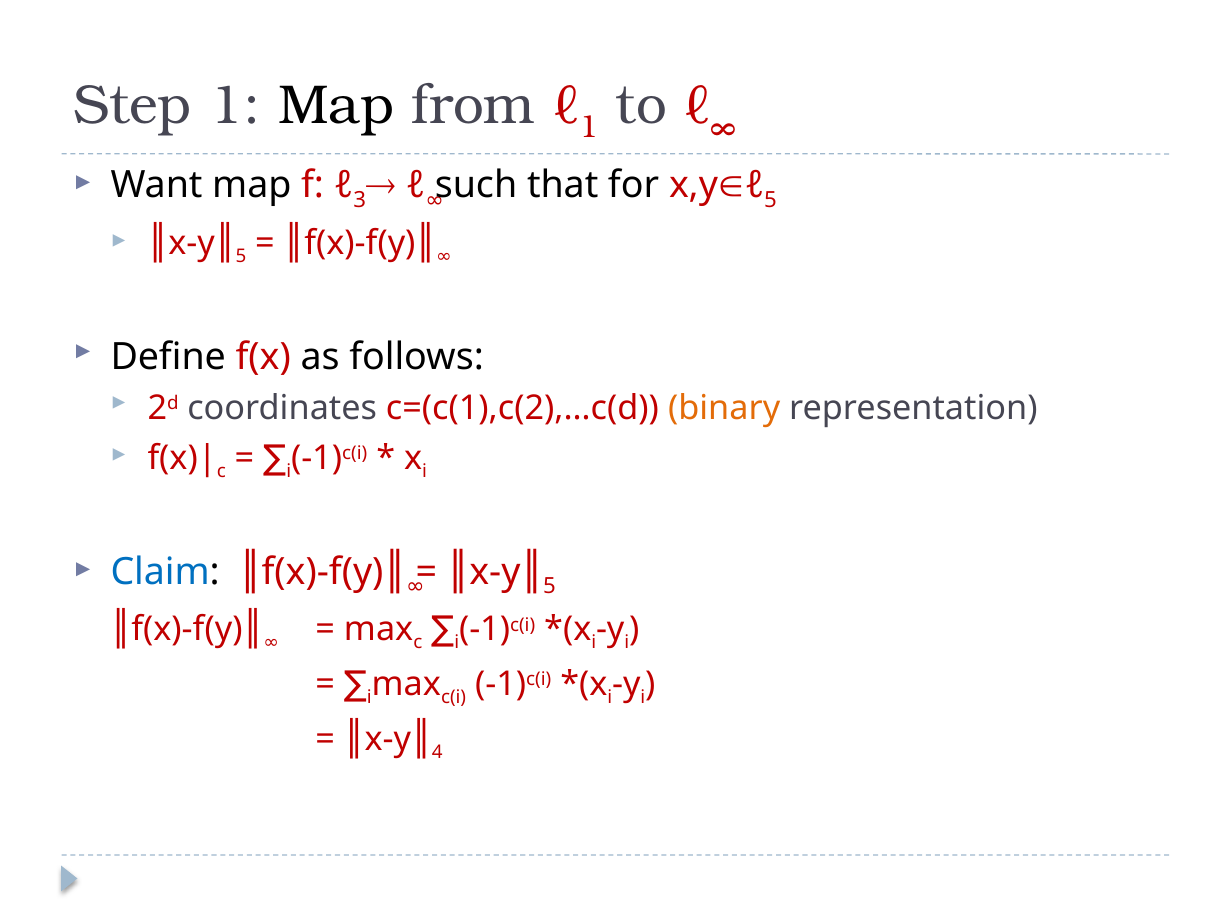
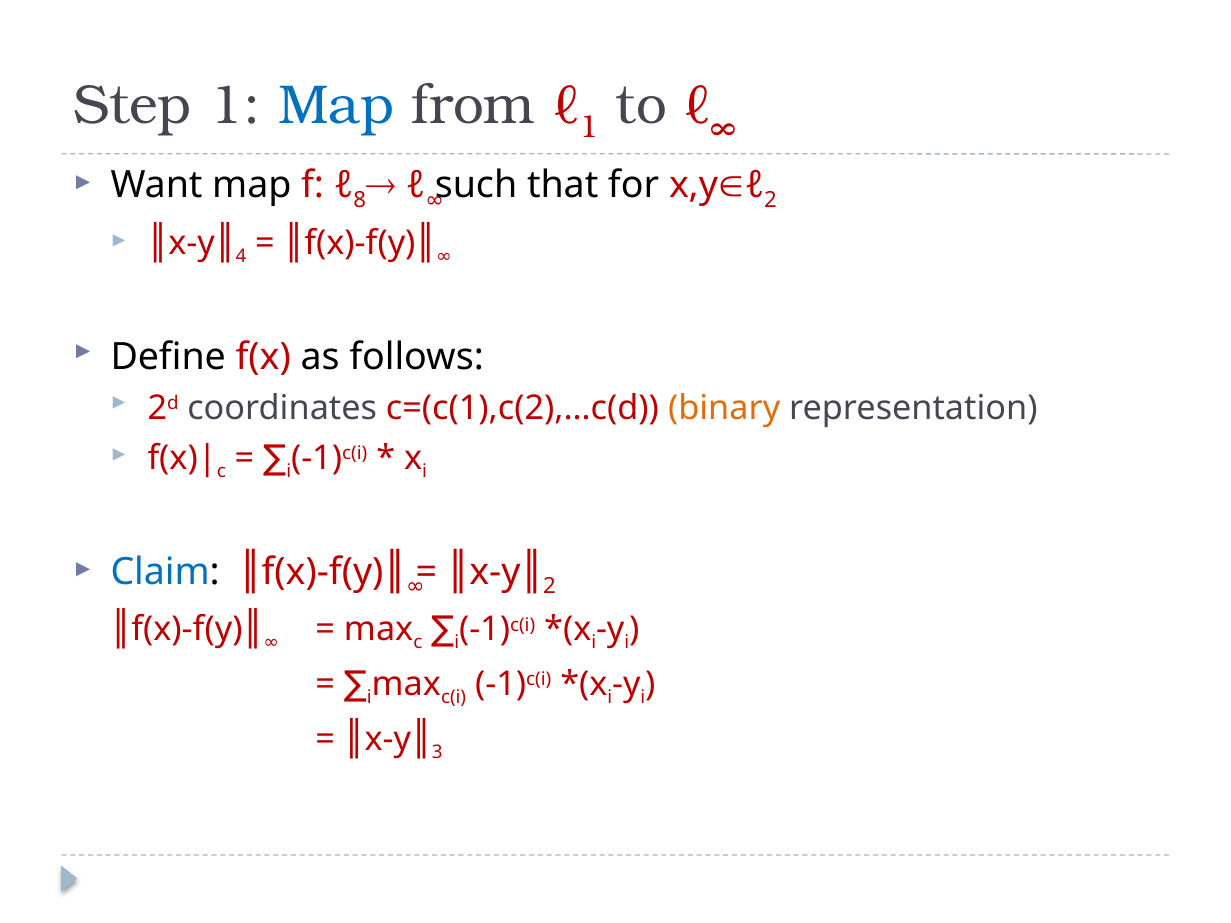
Map colour: black -> blue (336, 106)
3: 3 -> 8 (360, 200)
5: 5 -> 2 (771, 200)
5: 5 -> 4 (241, 256)
5: 5 -> 2 (550, 587)
4: 4 -> 3 (437, 752)
